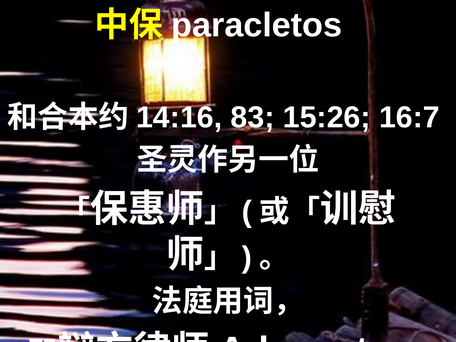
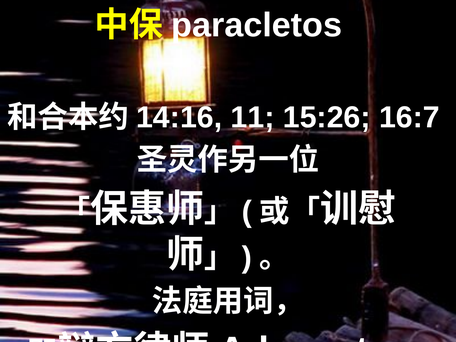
83: 83 -> 11 (253, 118)
